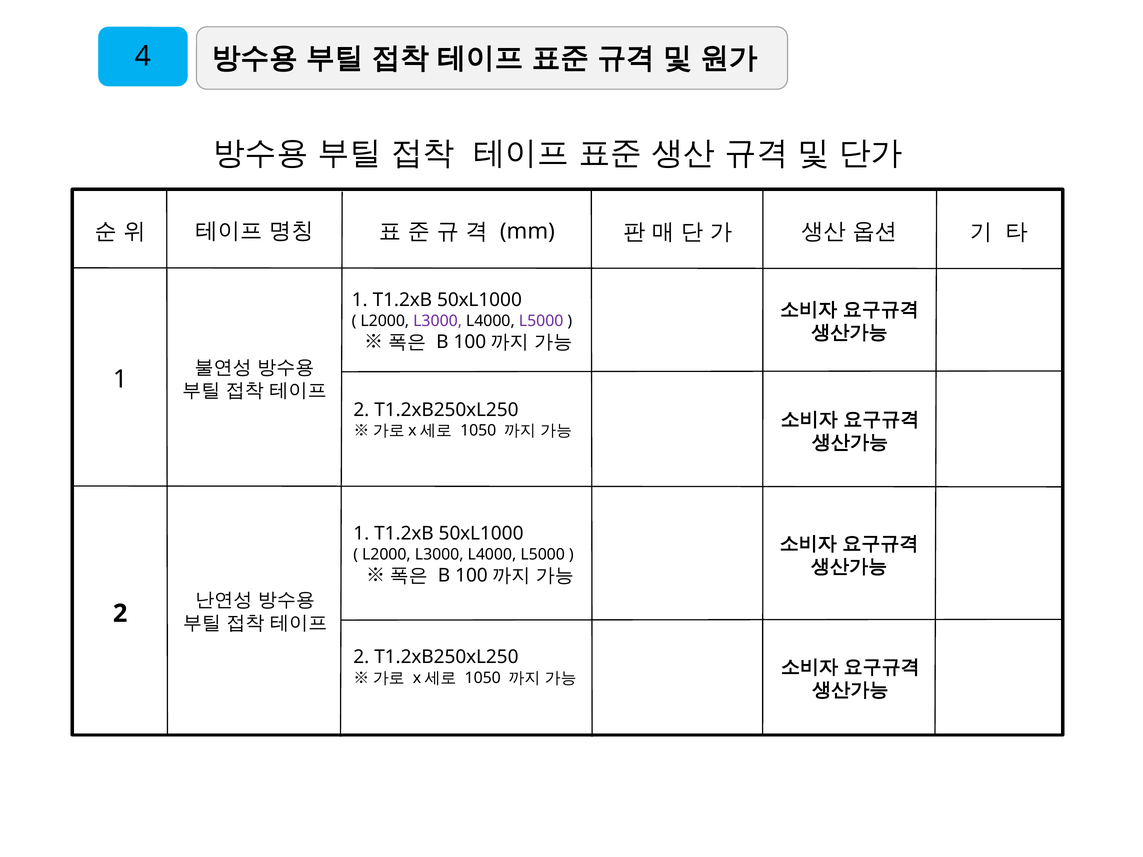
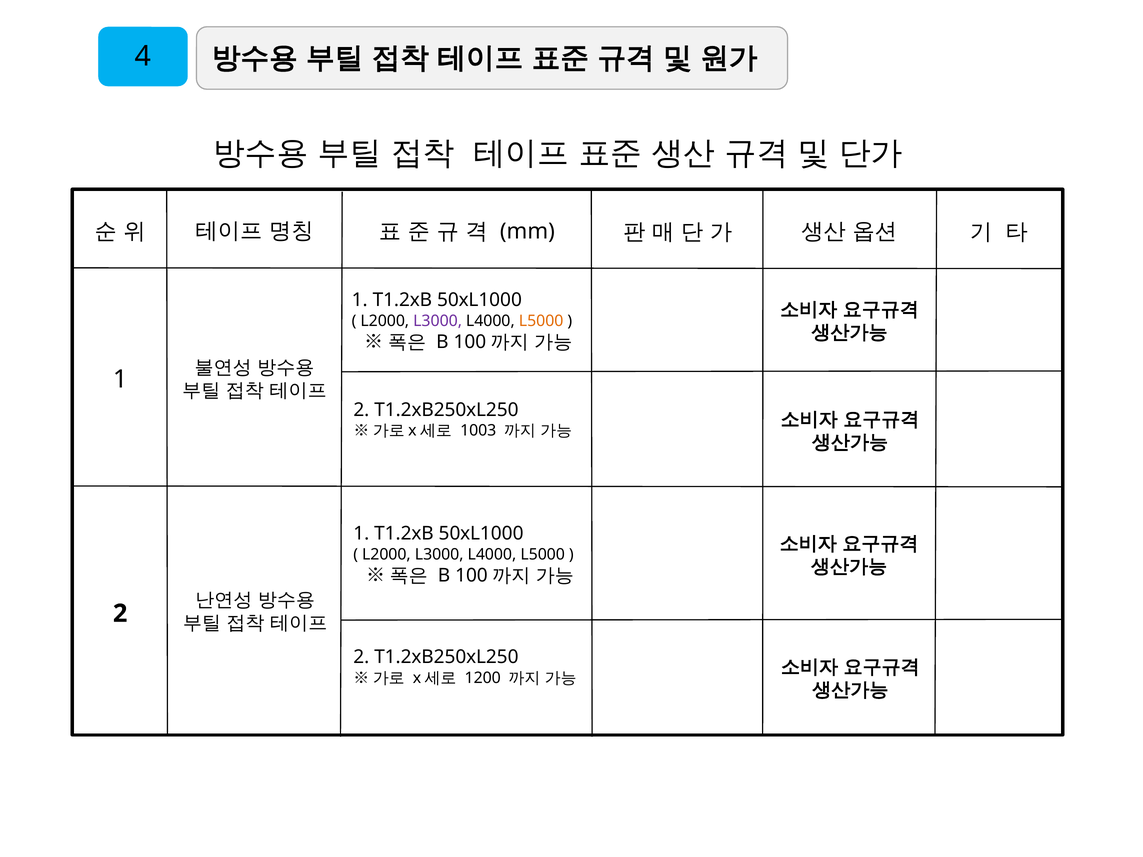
L5000 colour: purple -> orange (541, 321)
1050: 1050 -> 1003 (478, 431)
1050: 1050 -> 1200 (483, 678)
